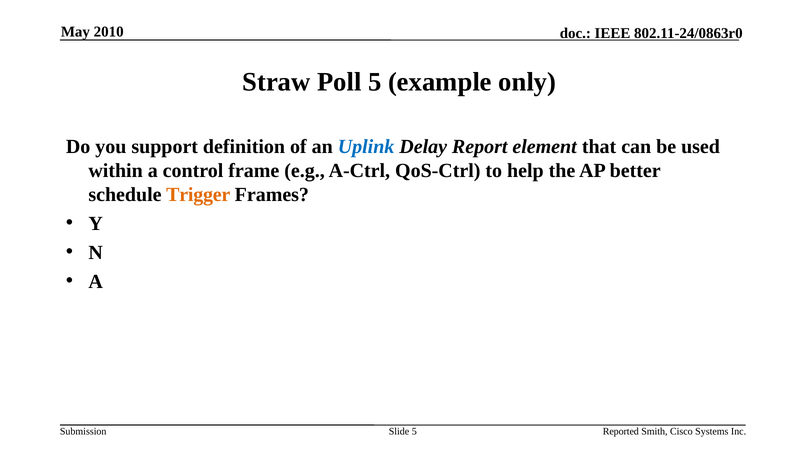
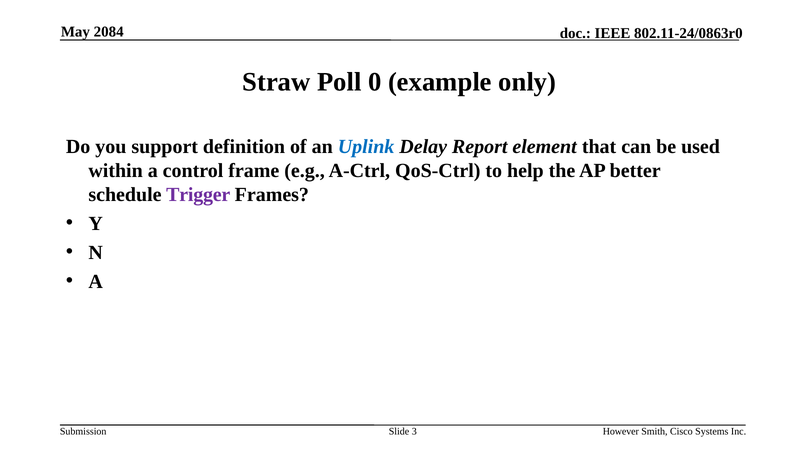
2010: 2010 -> 2084 (109, 32)
Poll 5: 5 -> 0 (375, 82)
Trigger colour: orange -> purple (198, 194)
Slide 5: 5 -> 3 (414, 431)
Reported: Reported -> However (621, 431)
